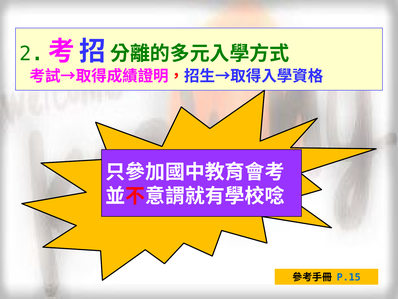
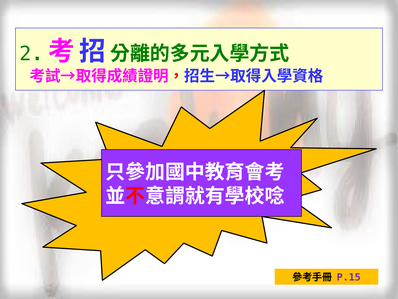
P.15 colour: blue -> purple (349, 277)
